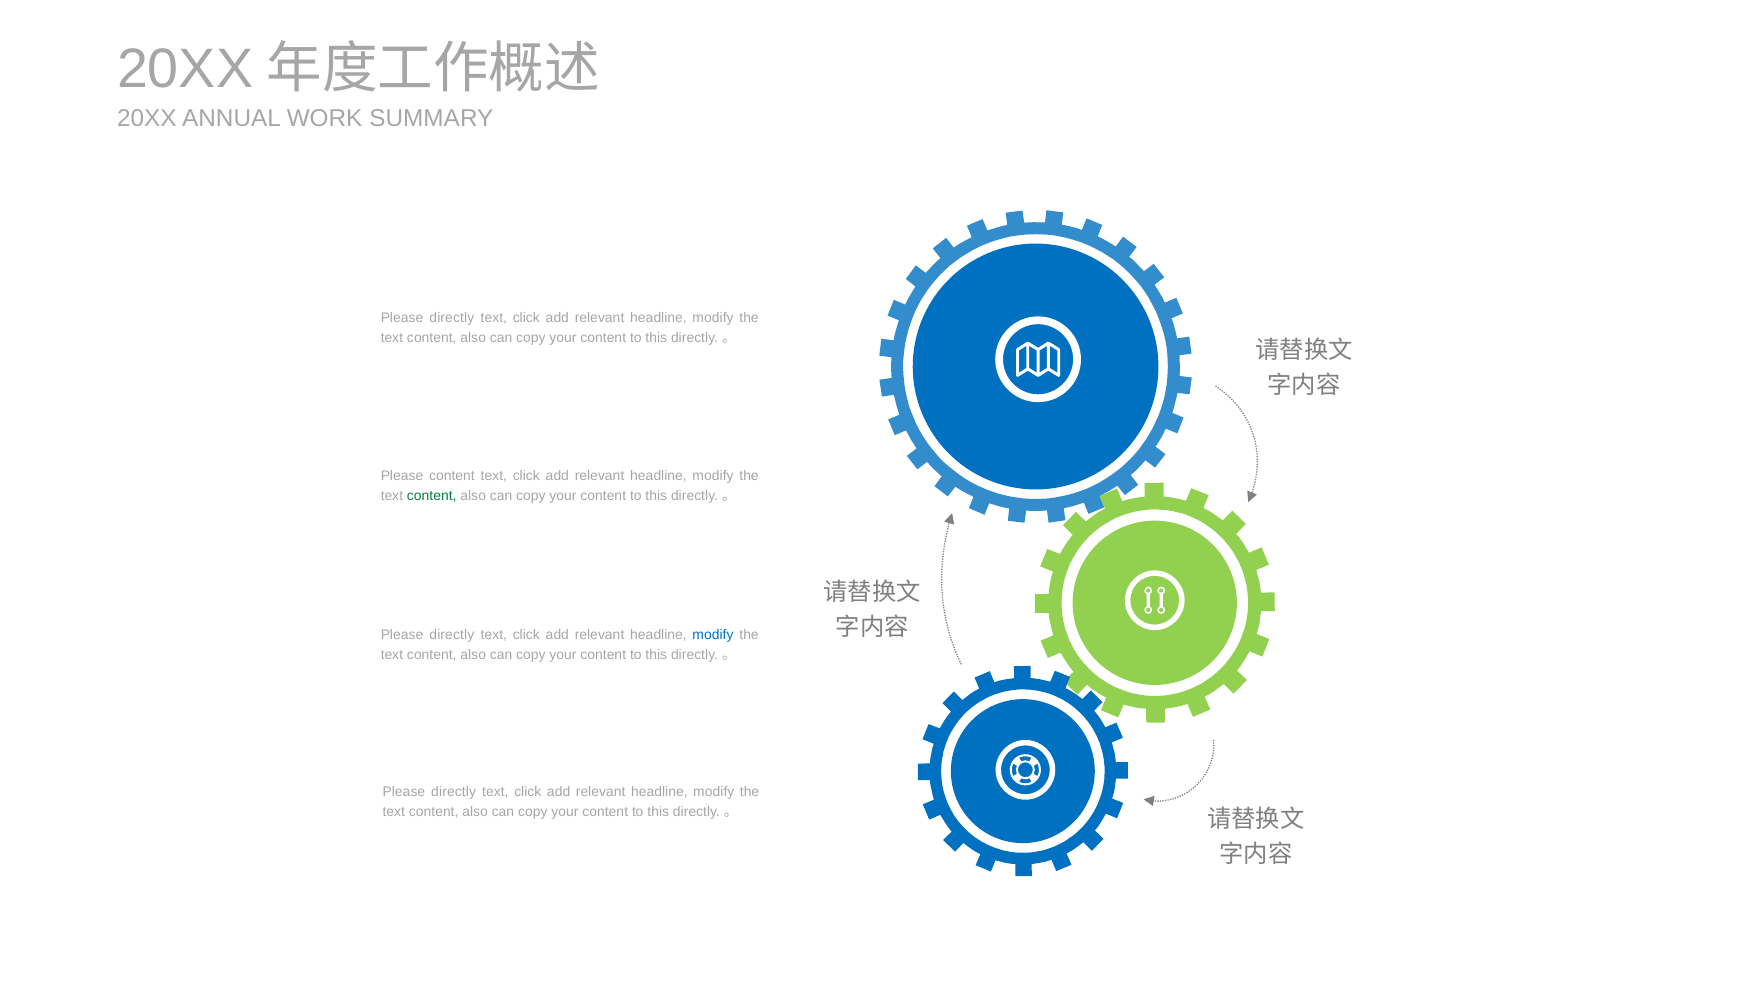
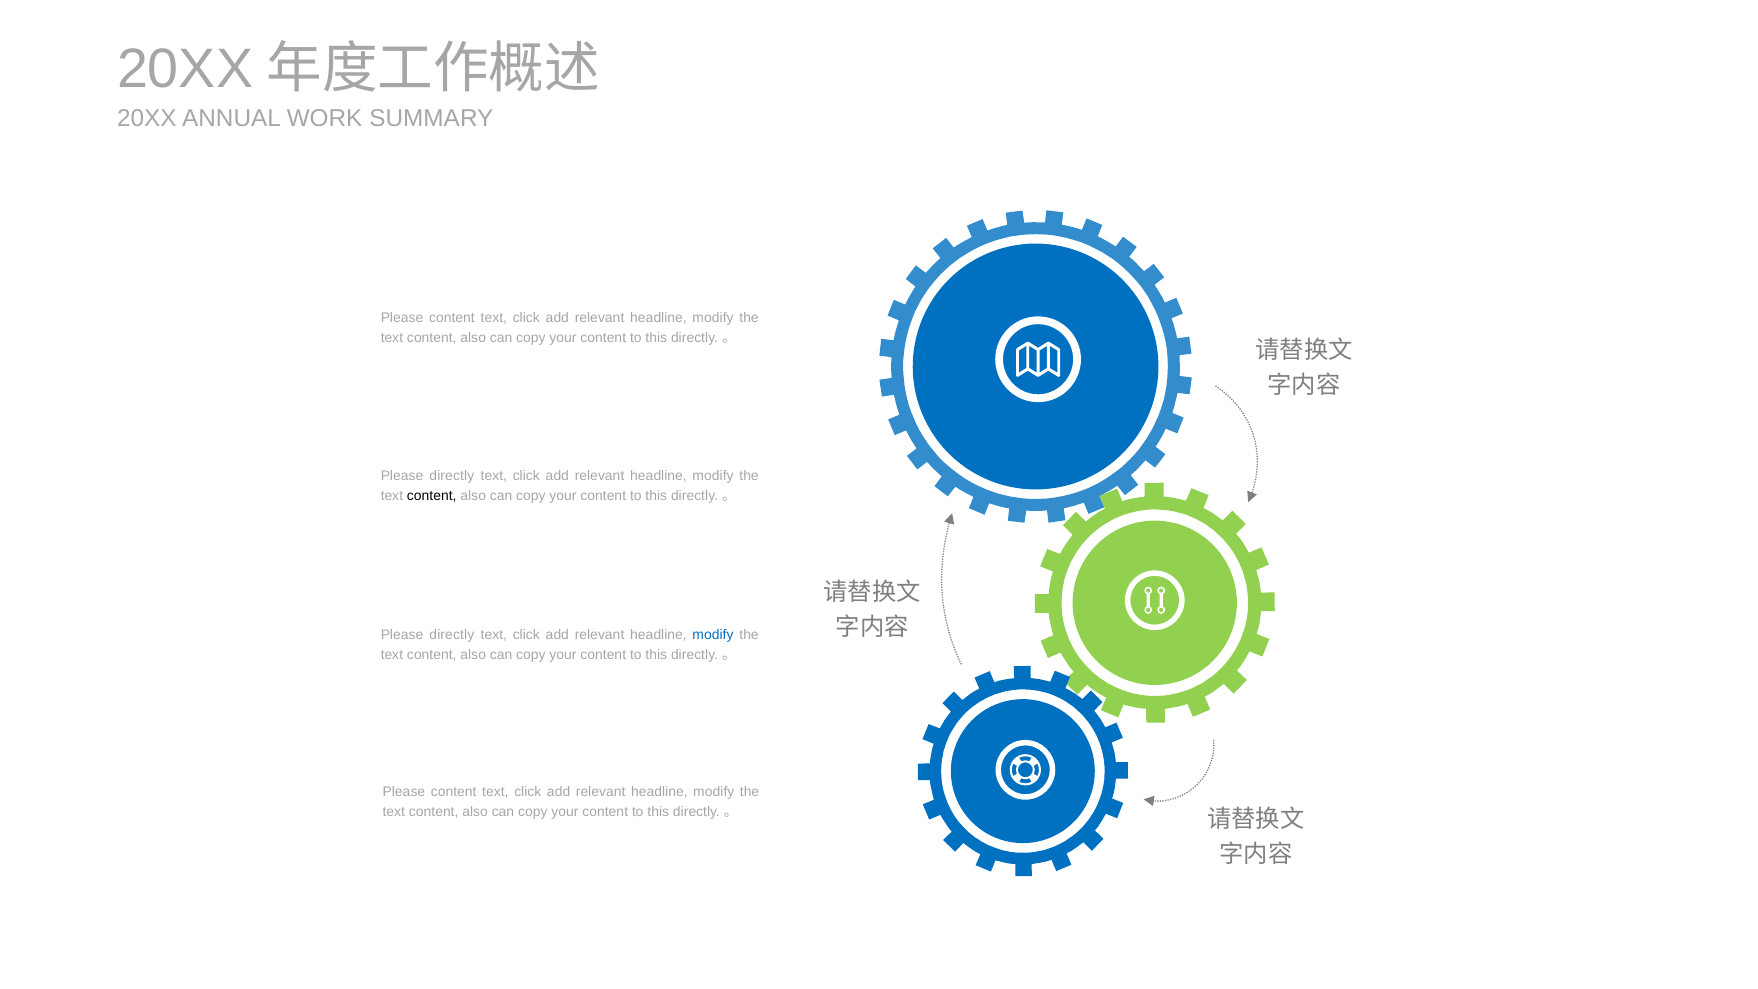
directly: directly -> content (452, 318)
content: content -> directly (452, 476)
content colour: green -> black (432, 496)
directly: directly -> content (454, 792)
